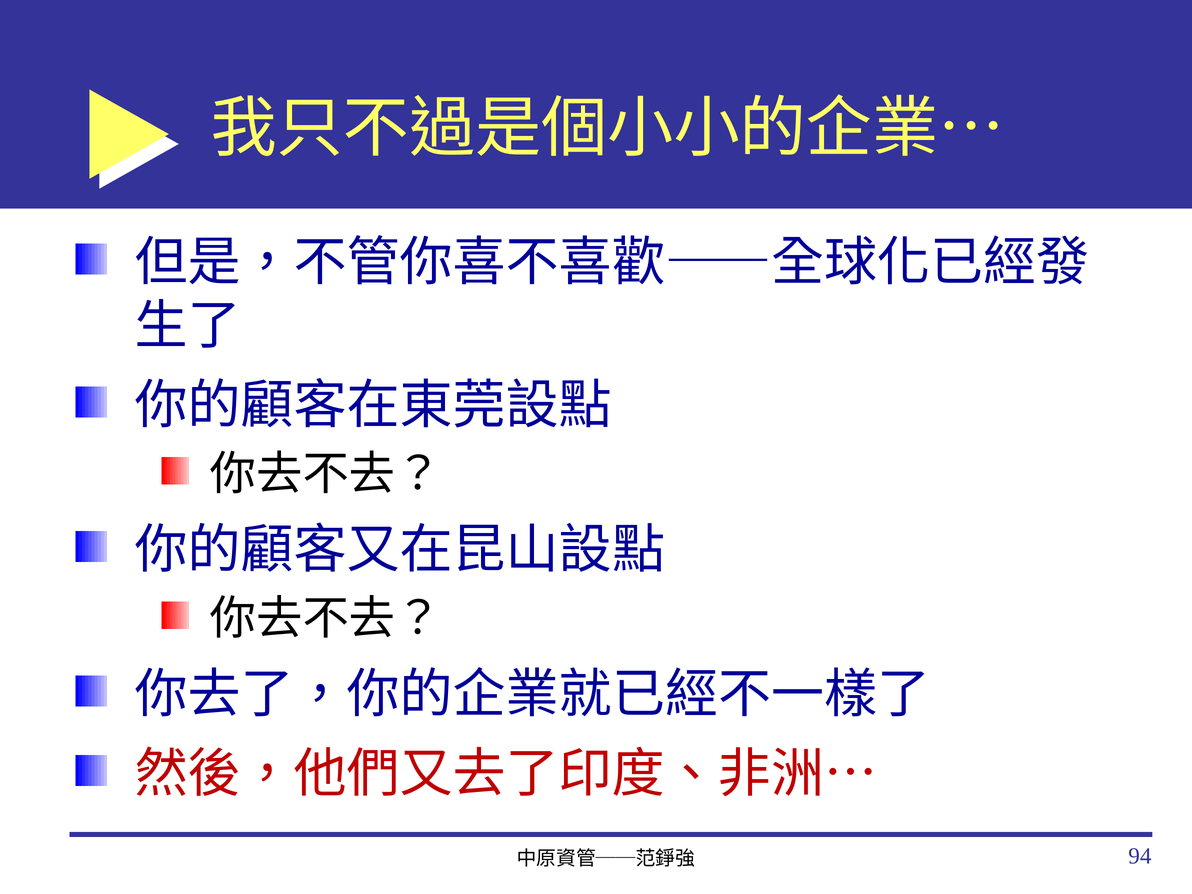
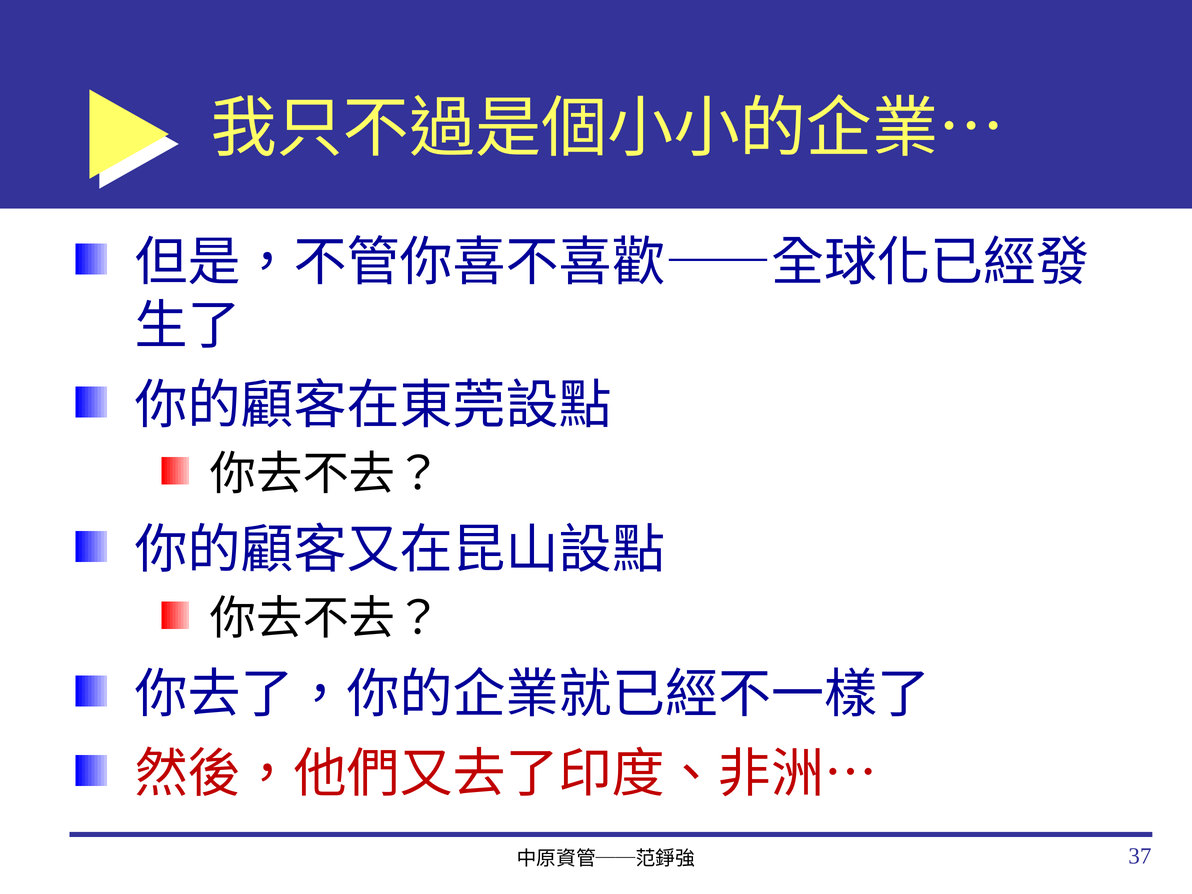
94: 94 -> 37 (1140, 856)
